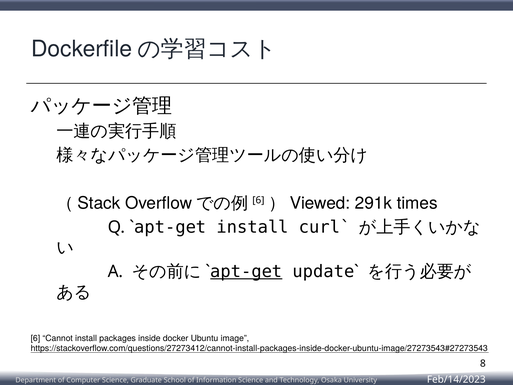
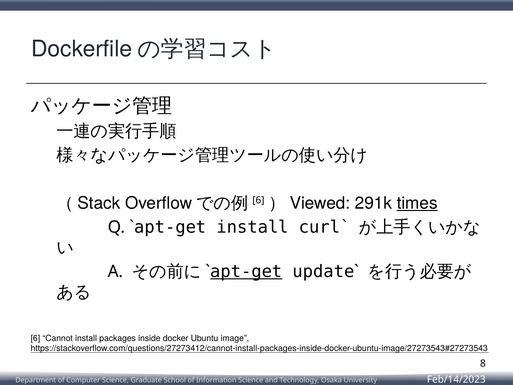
times underline: none -> present (417, 203)
